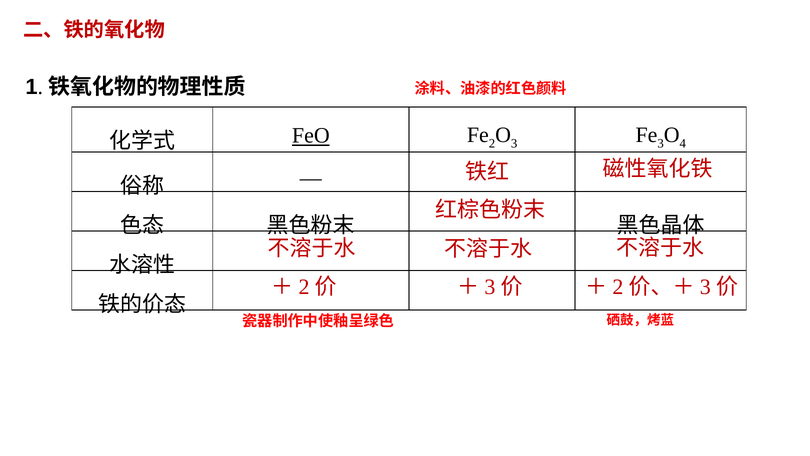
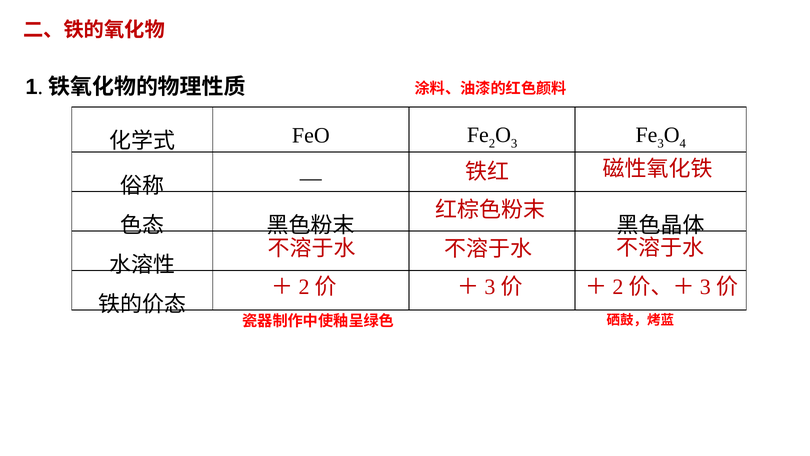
FeO underline: present -> none (311, 136)
